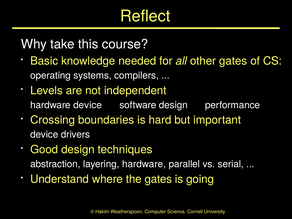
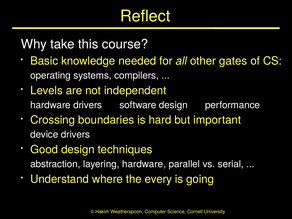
hardware device: device -> drivers (88, 105)
the gates: gates -> every (158, 179)
